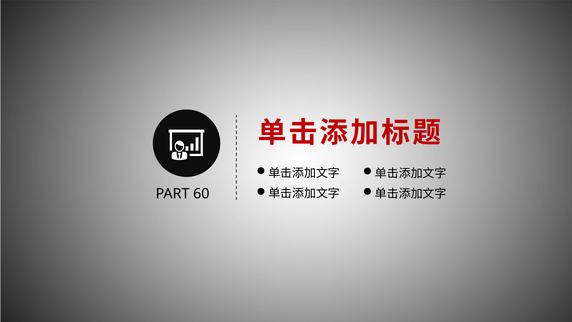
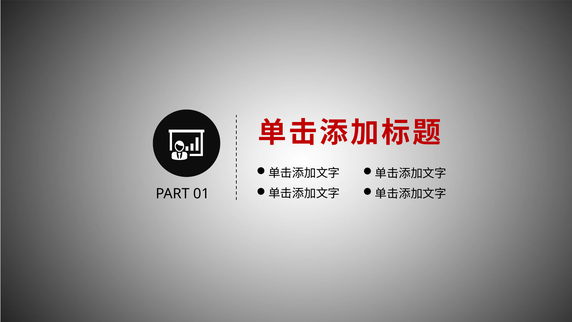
60: 60 -> 01 (201, 194)
